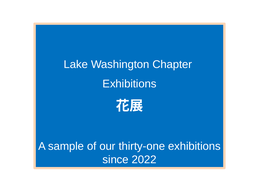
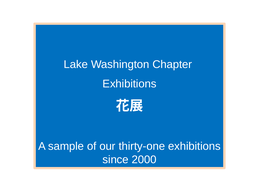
2022: 2022 -> 2000 (144, 160)
